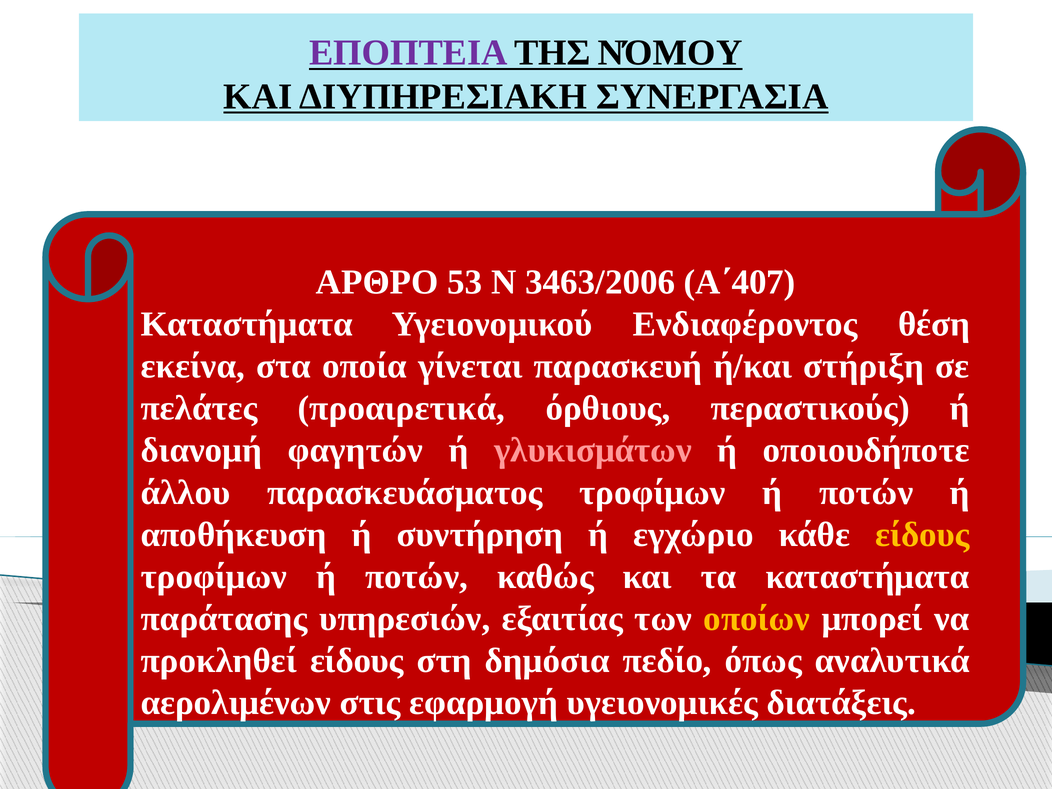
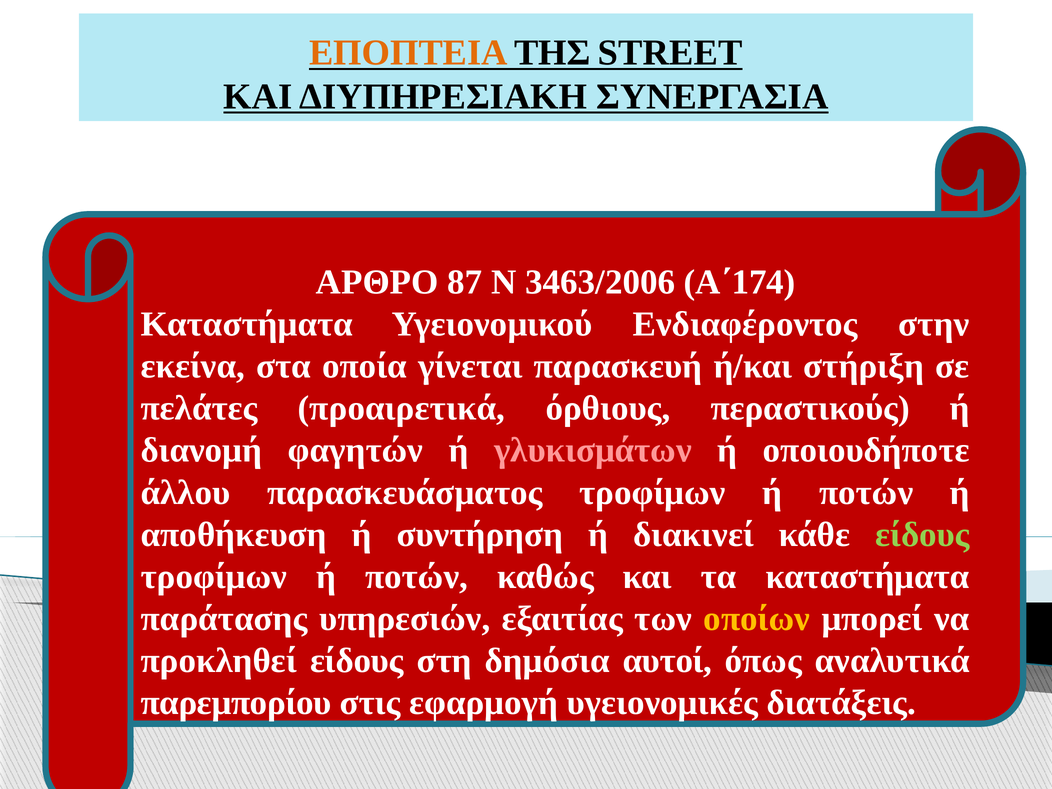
ΕΠΟΠΤΕΙΑ colour: purple -> orange (408, 53)
ΝΌΜΟΥ: ΝΌΜΟΥ -> STREET (670, 53)
53: 53 -> 87 (465, 282)
Α΄407: Α΄407 -> Α΄174 (740, 282)
θέση: θέση -> στην (934, 324)
εγχώριο: εγχώριο -> διακινεί (694, 535)
είδους colour: yellow -> light green (922, 535)
πεδίο: πεδίο -> αυτοί (667, 661)
αερολιμένων: αερολιμένων -> παρεμπορίου (236, 703)
